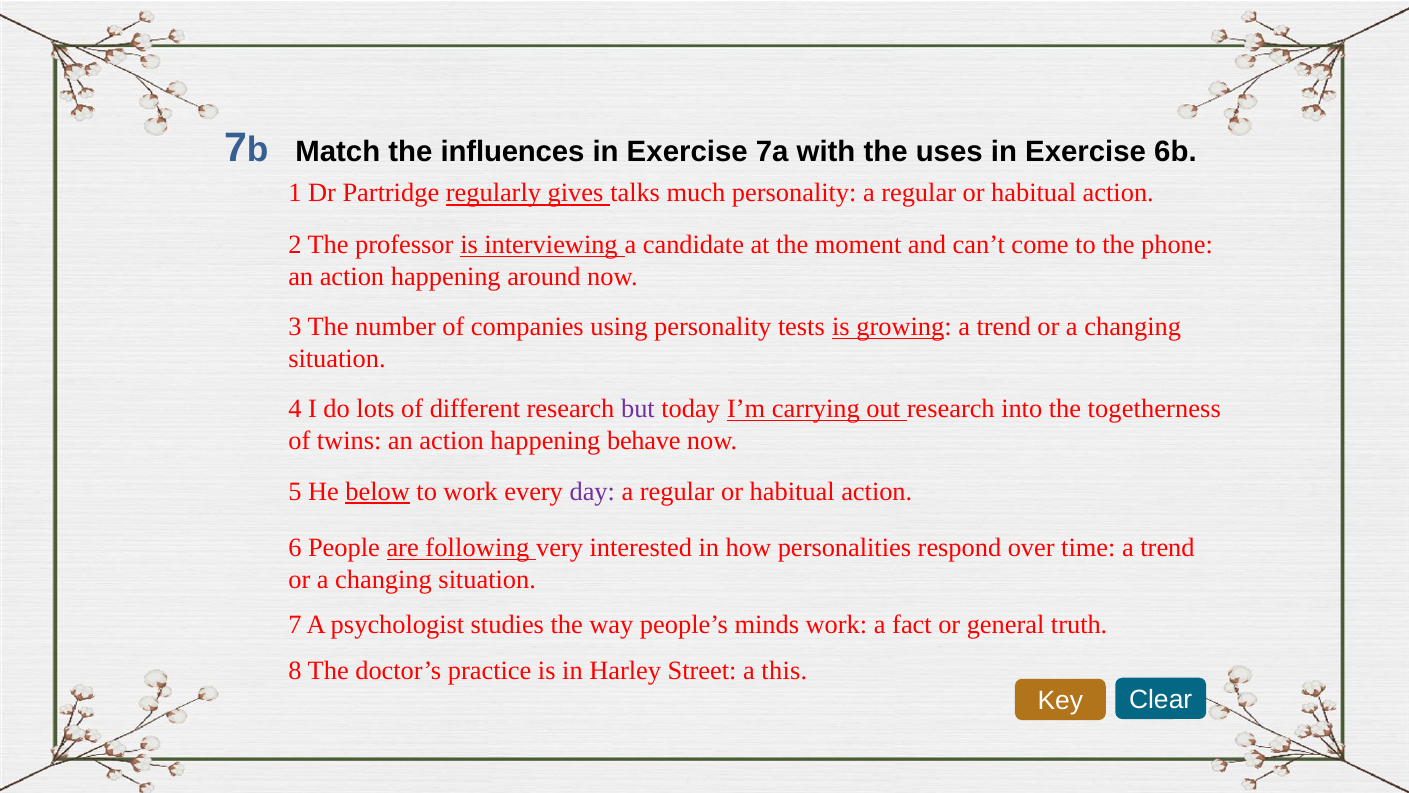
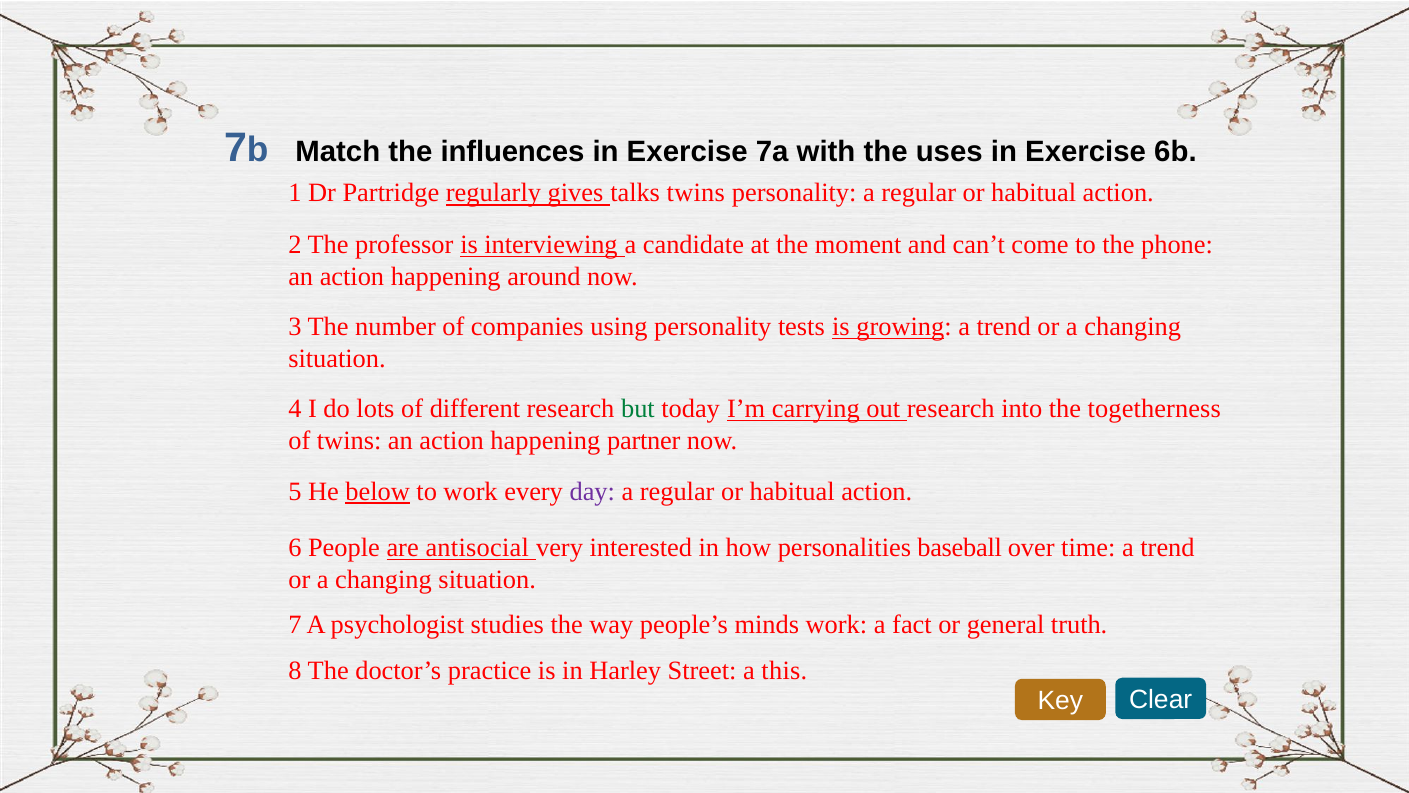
talks much: much -> twins (696, 193)
but colour: purple -> green (638, 409)
behave: behave -> partner (644, 441)
following: following -> antisocial (477, 548)
respond: respond -> baseball (960, 548)
